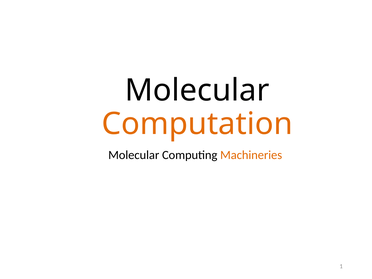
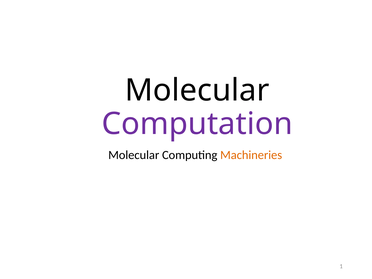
Computation colour: orange -> purple (197, 124)
